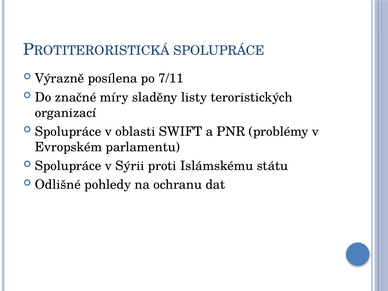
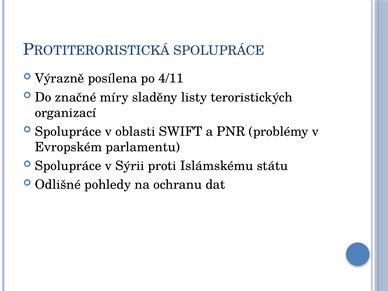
7/11: 7/11 -> 4/11 (171, 78)
